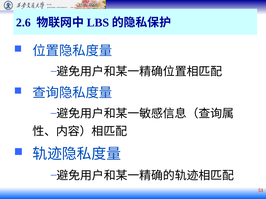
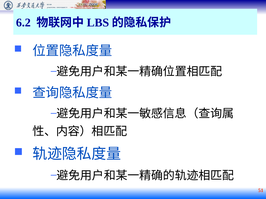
2.6: 2.6 -> 6.2 (23, 23)
